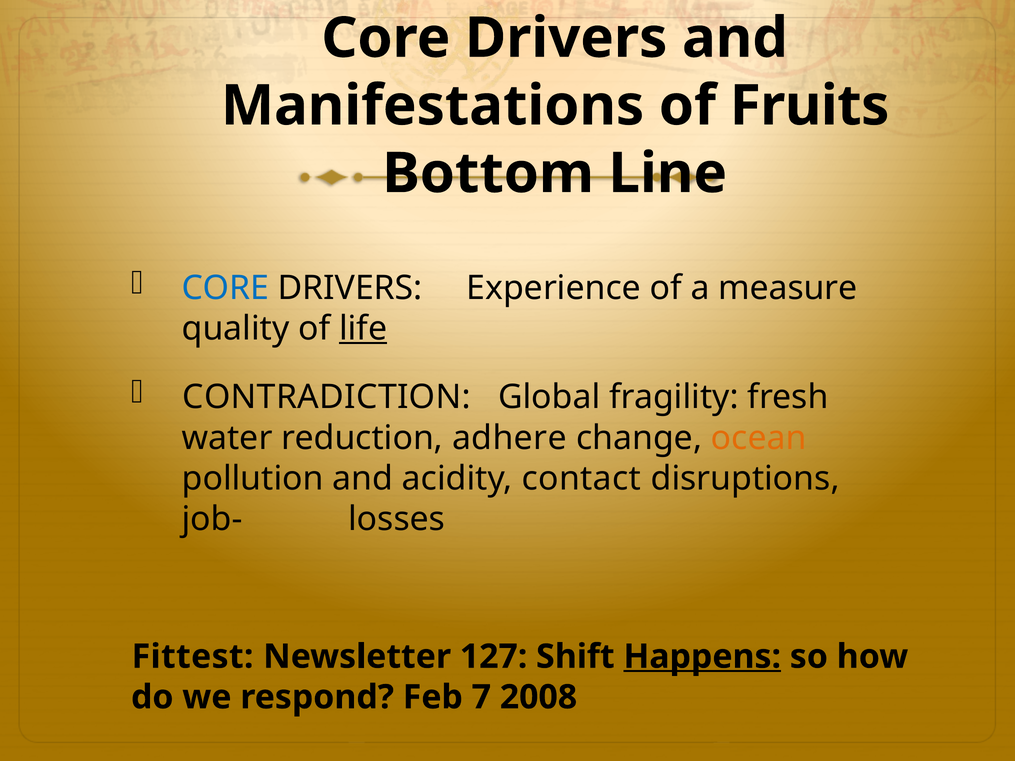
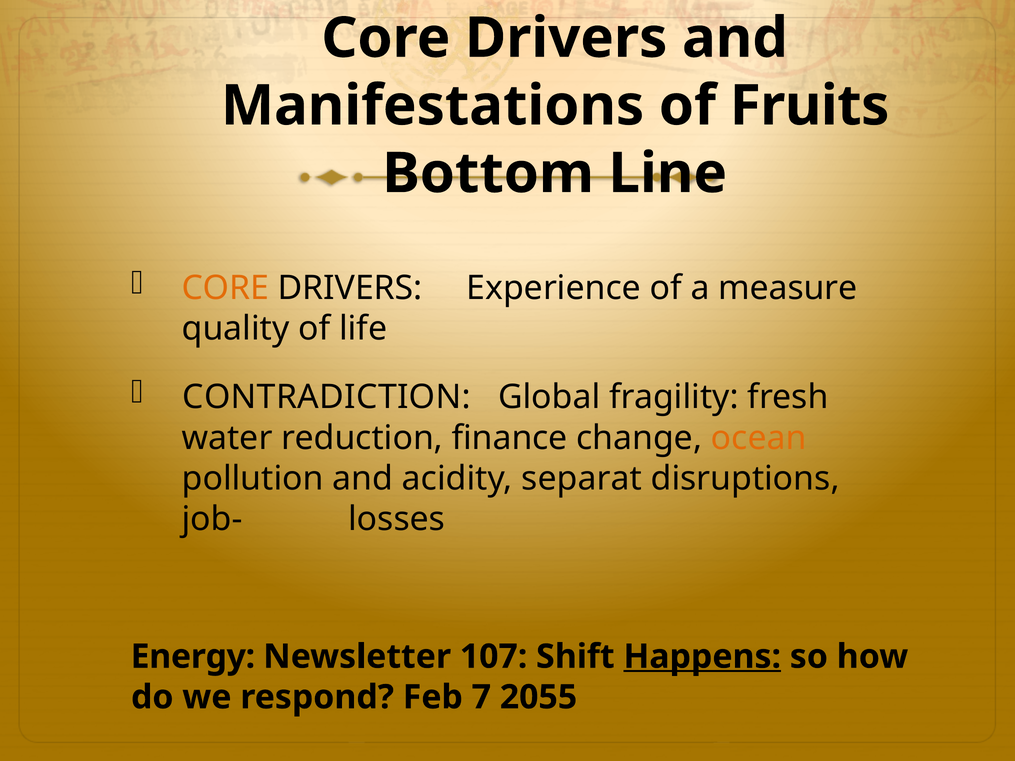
CORE colour: blue -> orange (225, 288)
life underline: present -> none (363, 329)
adhere: adhere -> finance (510, 438)
contact: contact -> separat (582, 479)
Fittest: Fittest -> Energy (193, 657)
127: 127 -> 107 (494, 657)
2008: 2008 -> 2055 (538, 697)
